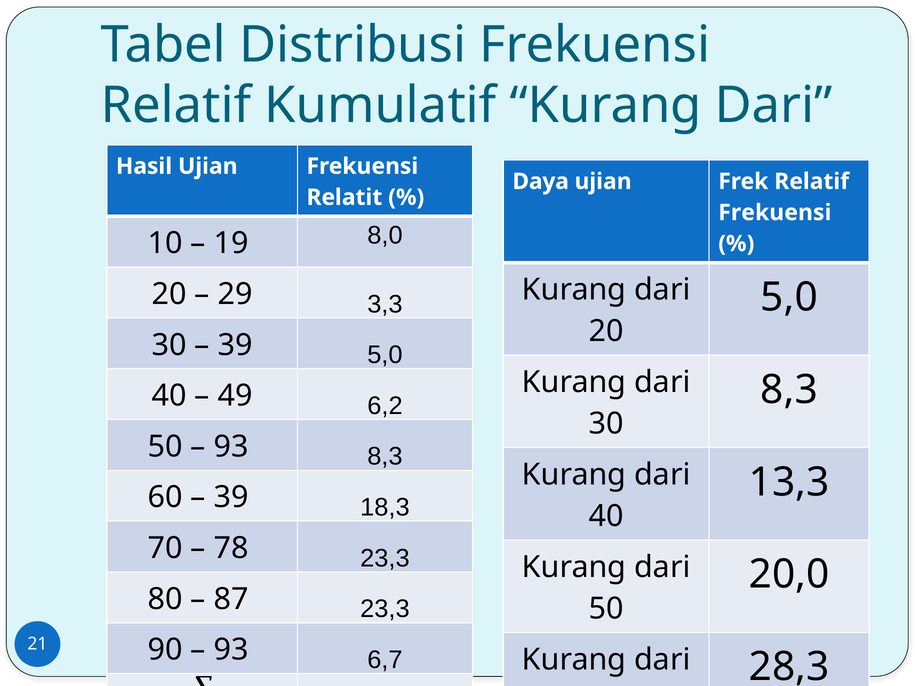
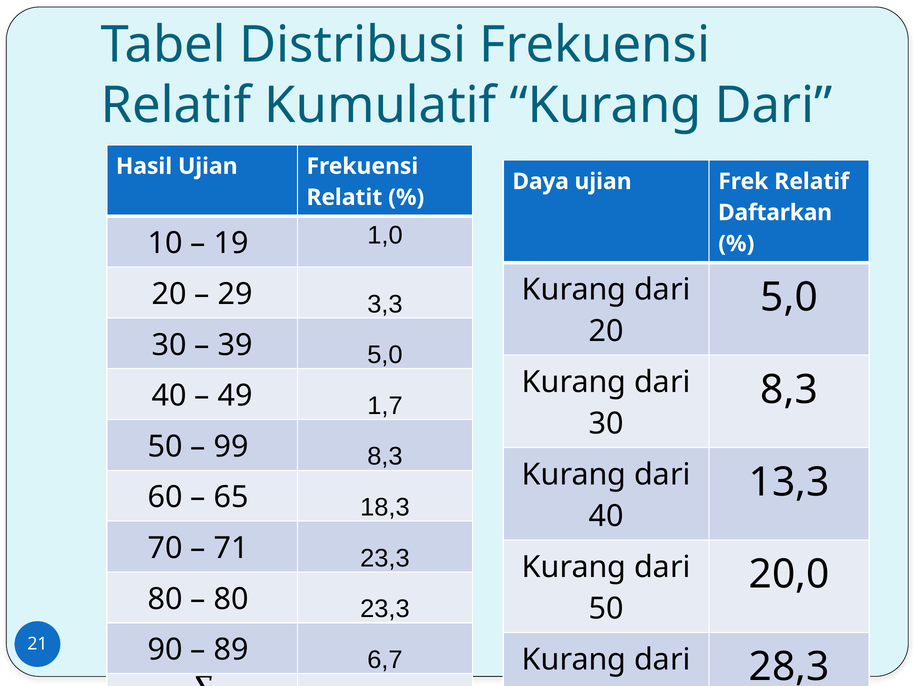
Frekuensi: Frekuensi -> Daftarkan (775, 213)
8,0: 8,0 -> 1,0 (385, 236)
6,2: 6,2 -> 1,7 (385, 406)
93: 93 -> 99 (231, 447)
39: 39 -> 65 (231, 498)
78: 78 -> 71 (231, 548)
87: 87 -> 80 (231, 599)
93: 93 -> 89 (231, 650)
